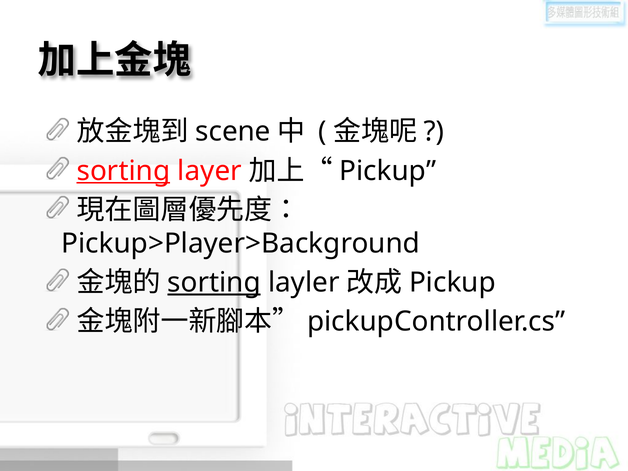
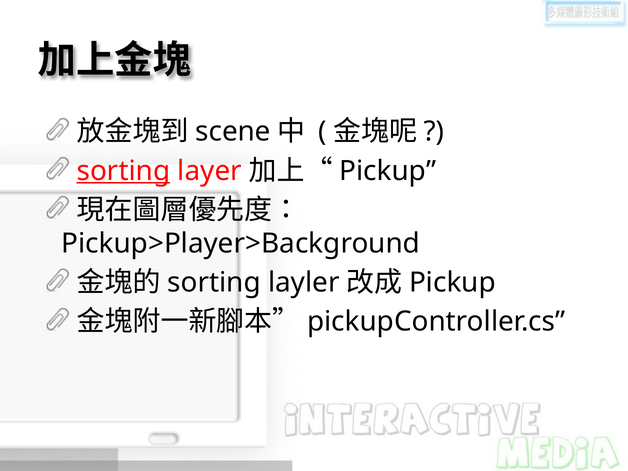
sorting underline: present -> none (214, 283)
